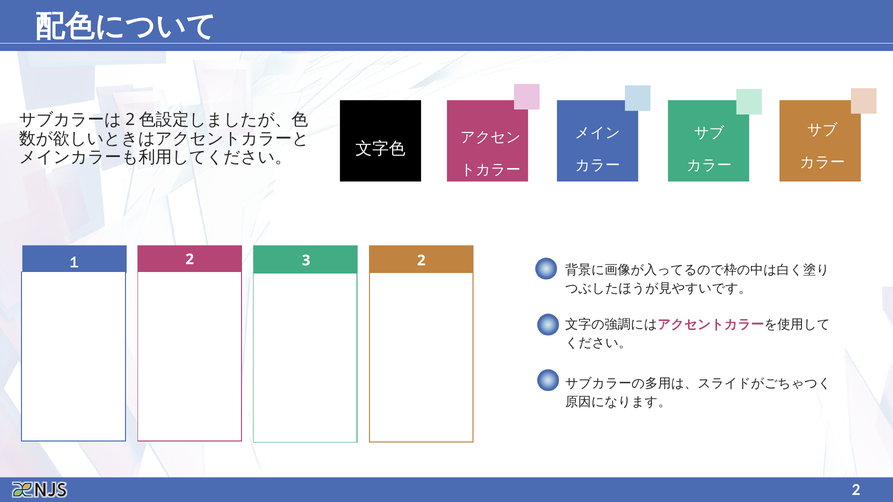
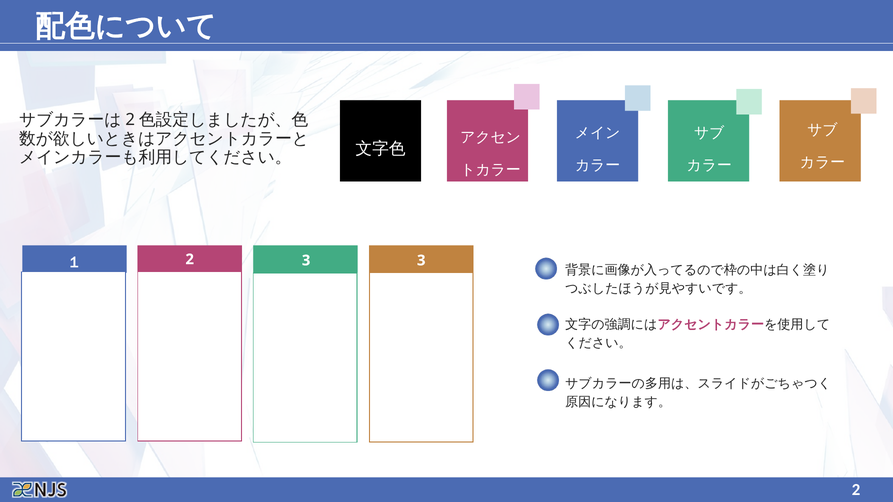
3 2: 2 -> 3 (421, 261)
